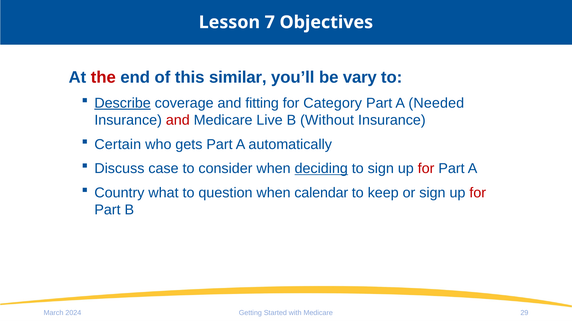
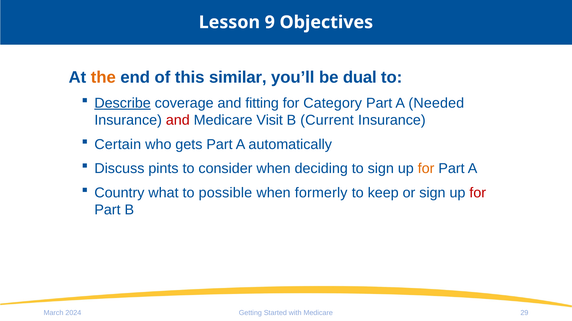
7: 7 -> 9 (270, 22)
the colour: red -> orange (103, 78)
vary: vary -> dual (360, 78)
Live: Live -> Visit (270, 120)
Without: Without -> Current (327, 120)
case: case -> pints (163, 169)
deciding underline: present -> none (321, 169)
for colour: red -> orange (426, 169)
question: question -> possible (225, 193)
calendar: calendar -> formerly (321, 193)
